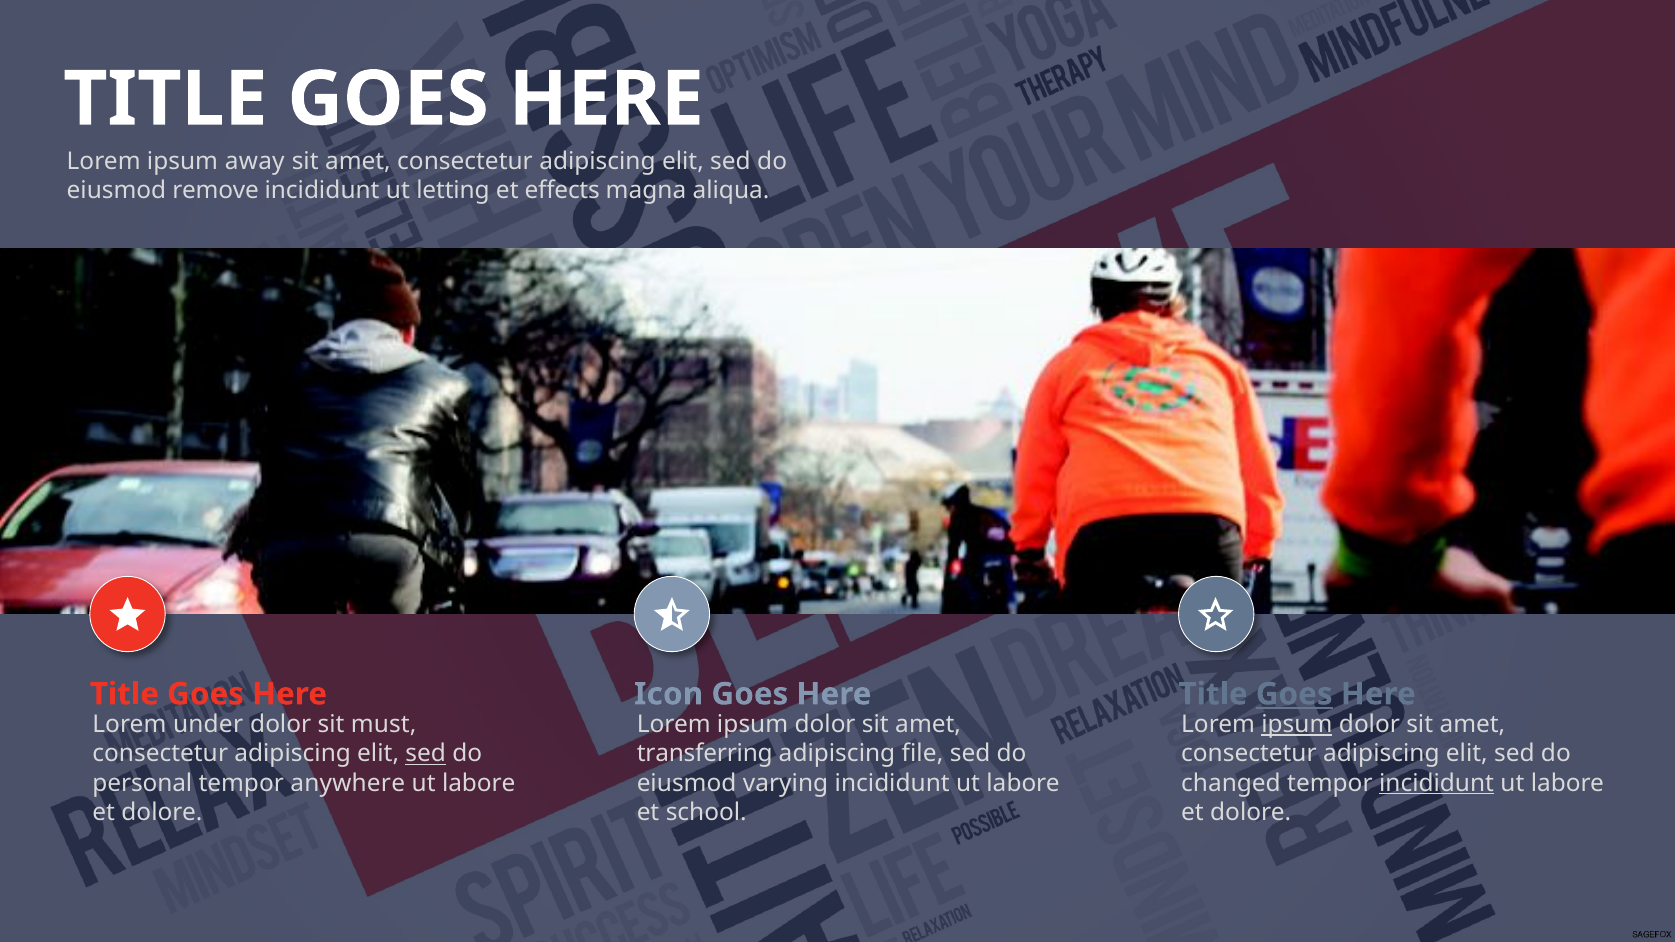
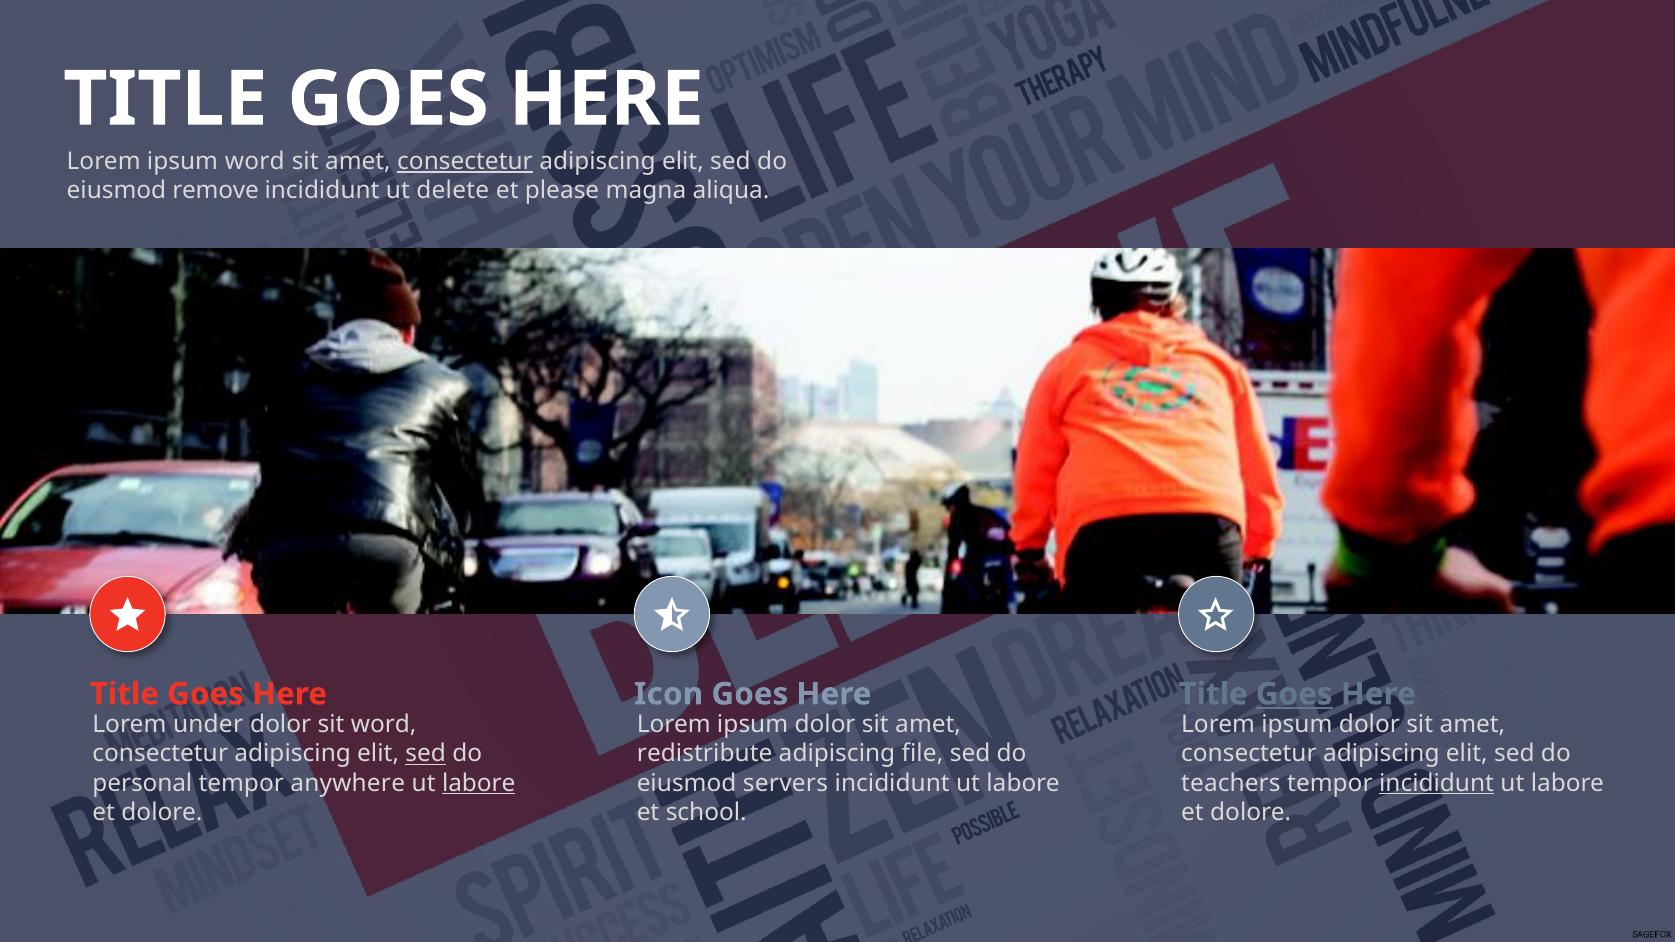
away: away -> word (255, 162)
consectetur underline: none -> present (465, 162)
letting: letting -> delete (453, 191)
effects: effects -> please (562, 191)
sit must: must -> word (384, 725)
ipsum underline: present -> none (1297, 725)
transferring: transferring -> redistribute (705, 754)
labore underline: none -> present (479, 783)
varying: varying -> servers (785, 783)
changed: changed -> teachers (1231, 783)
